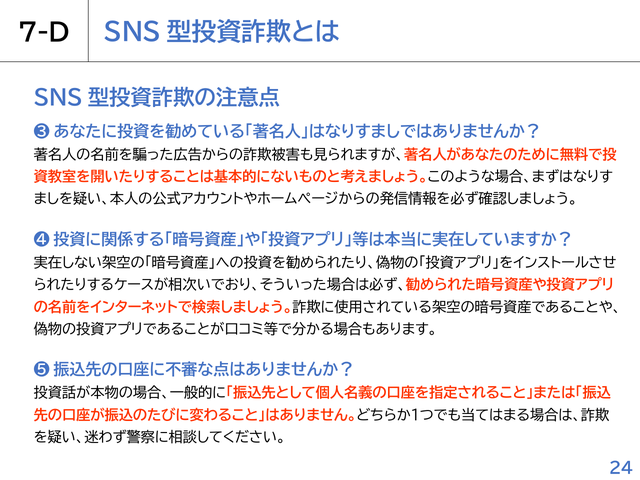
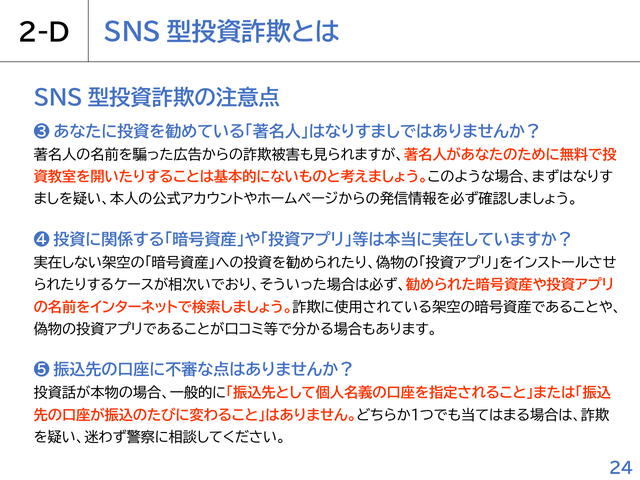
7-D: 7-D -> 2-D (44, 33)
